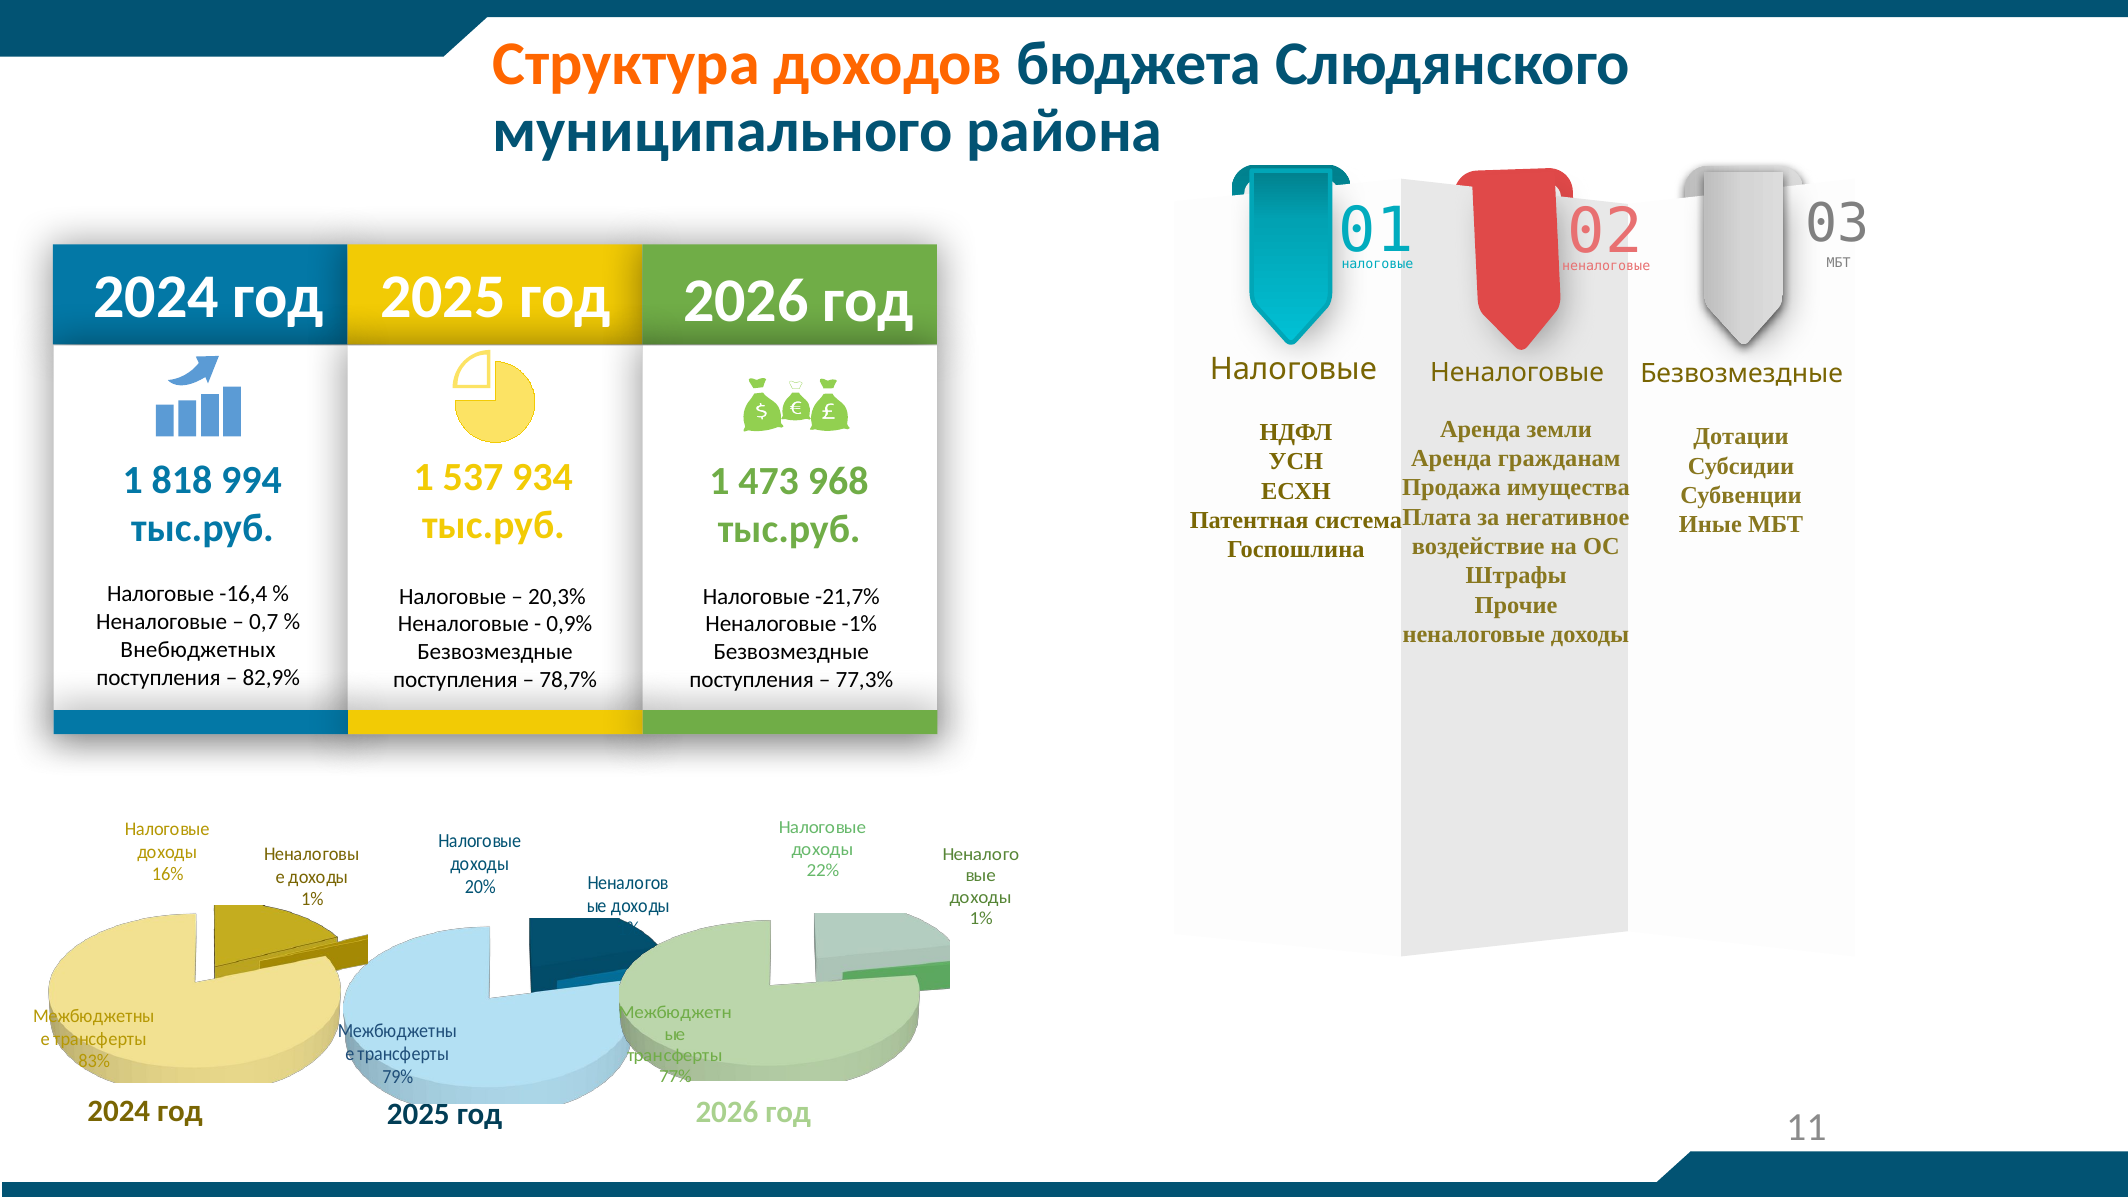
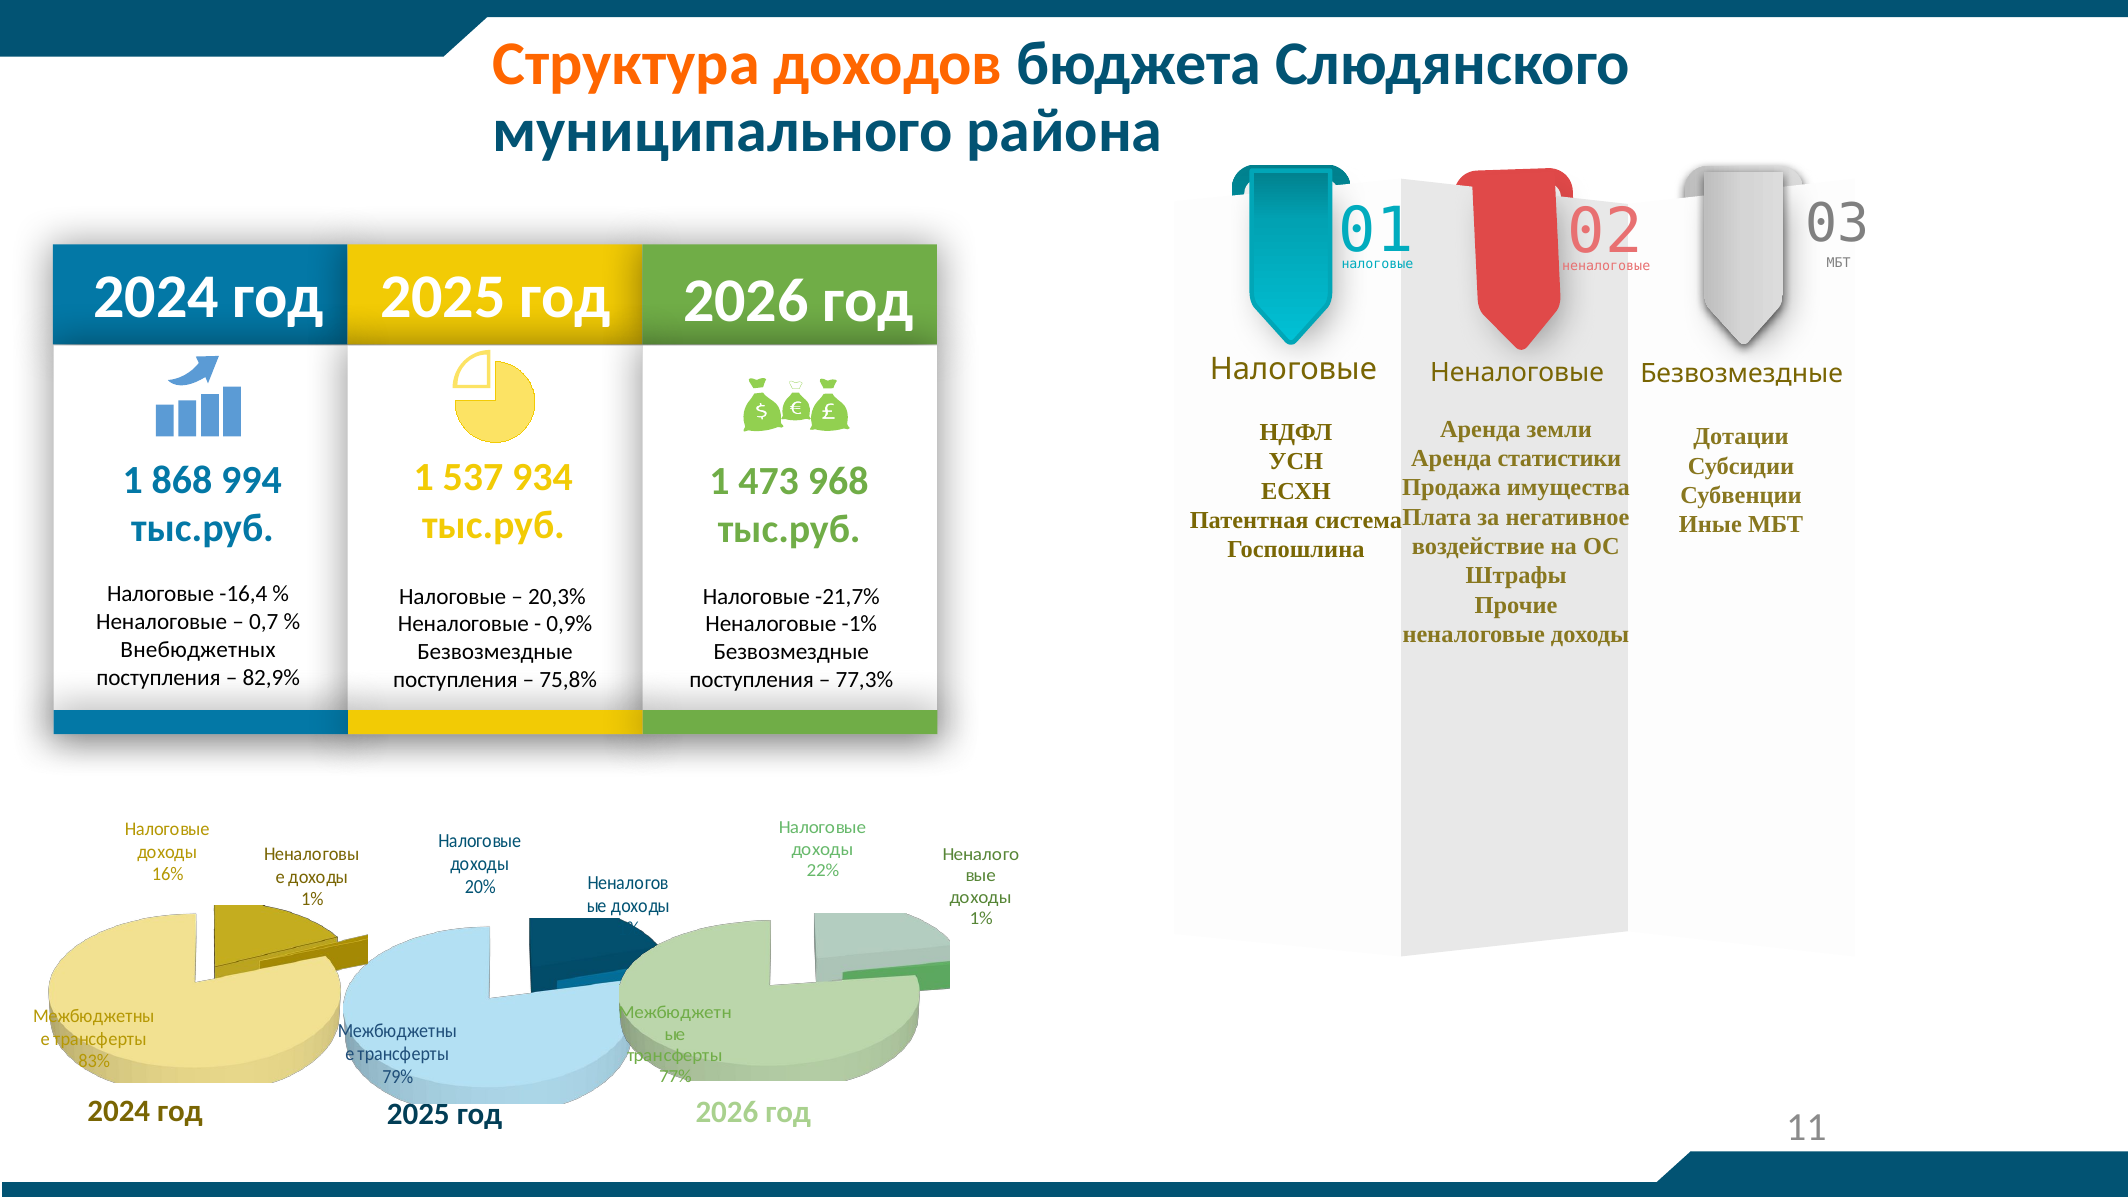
гражданам: гражданам -> статистики (1559, 459)
818: 818 -> 868 (182, 481)
78,7%: 78,7% -> 75,8% (568, 680)
